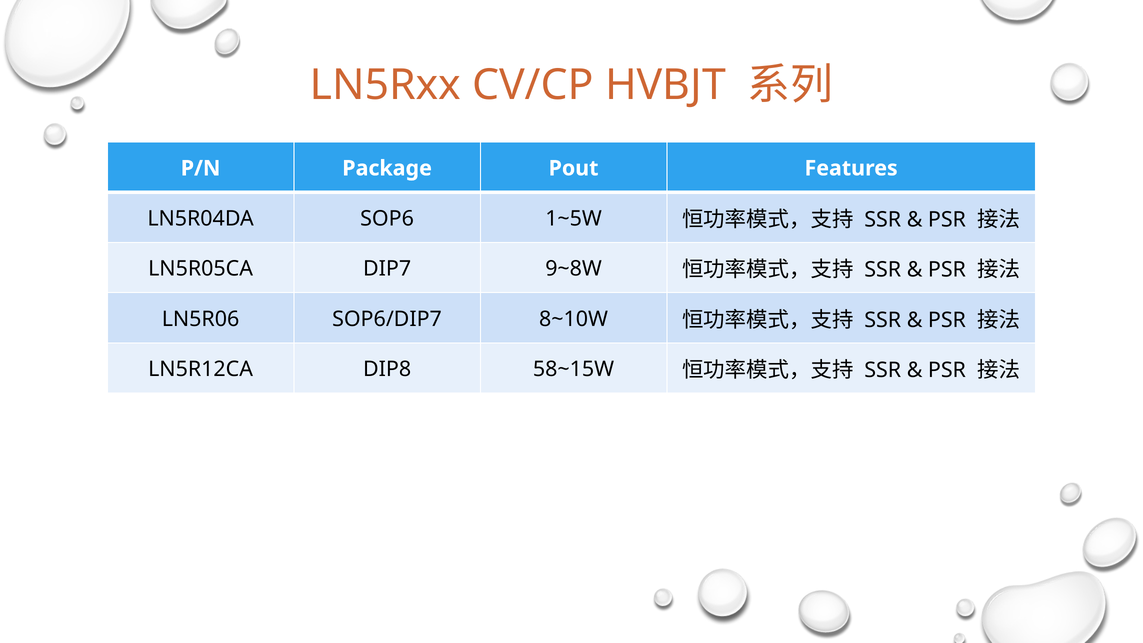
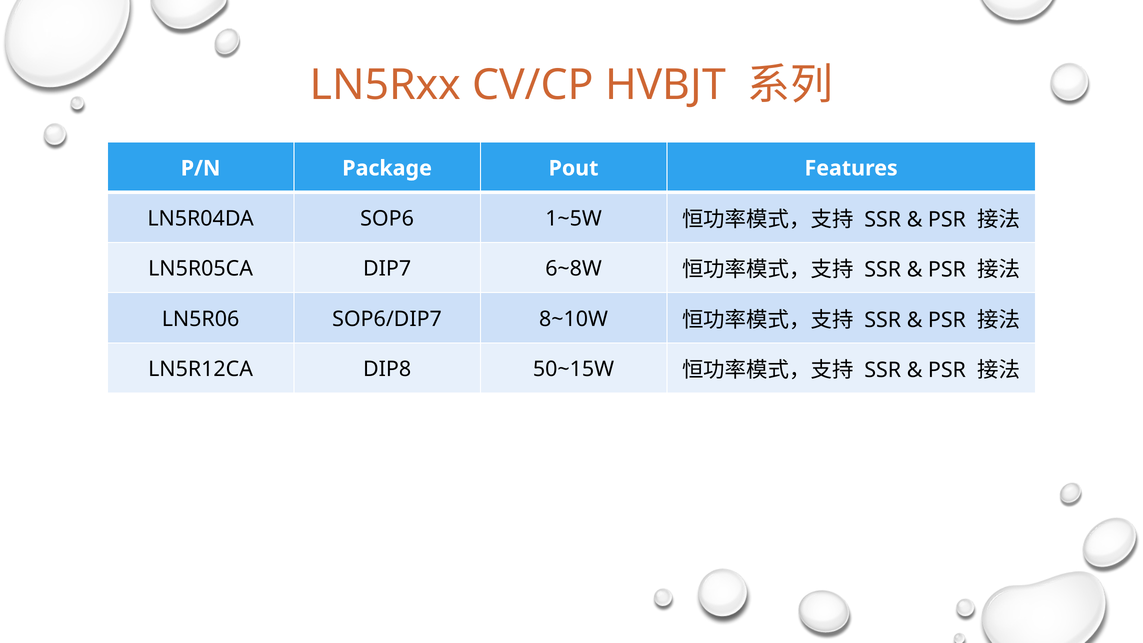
9~8W: 9~8W -> 6~8W (574, 269)
58~15W: 58~15W -> 50~15W (574, 369)
